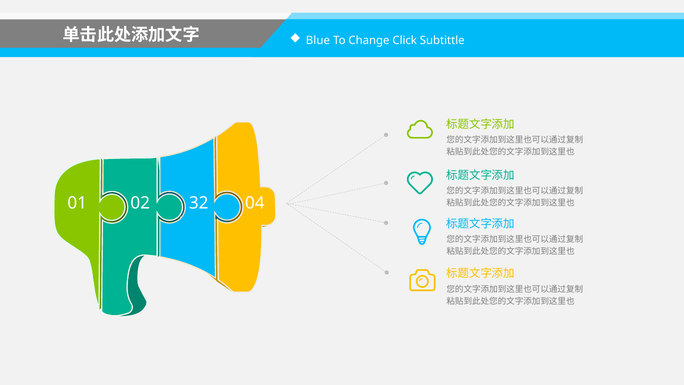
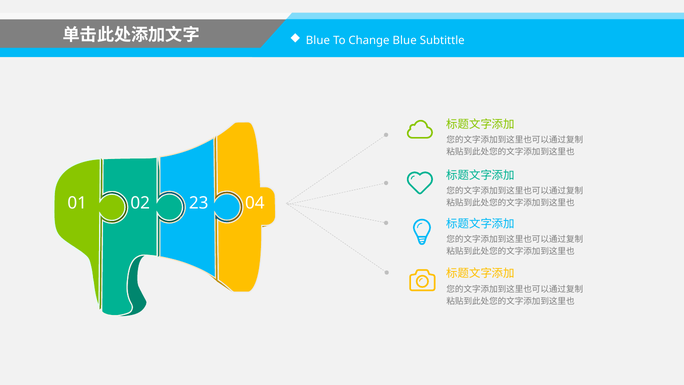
Change Click: Click -> Blue (405, 40)
32: 32 -> 23 (199, 203)
